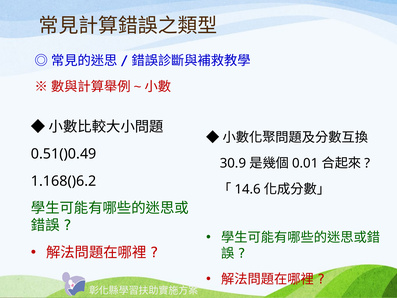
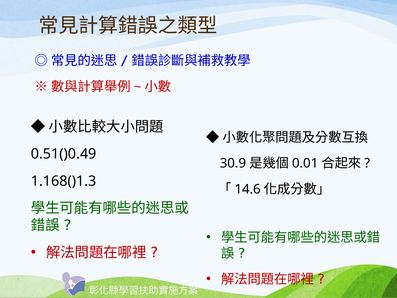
1.168()6.2: 1.168()6.2 -> 1.168()1.3 (64, 181)
